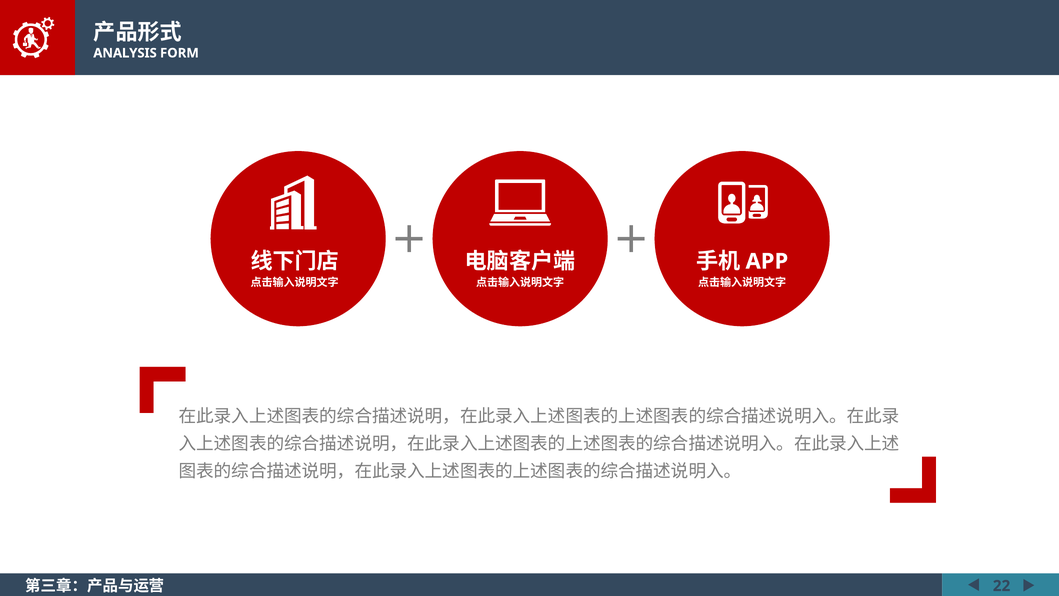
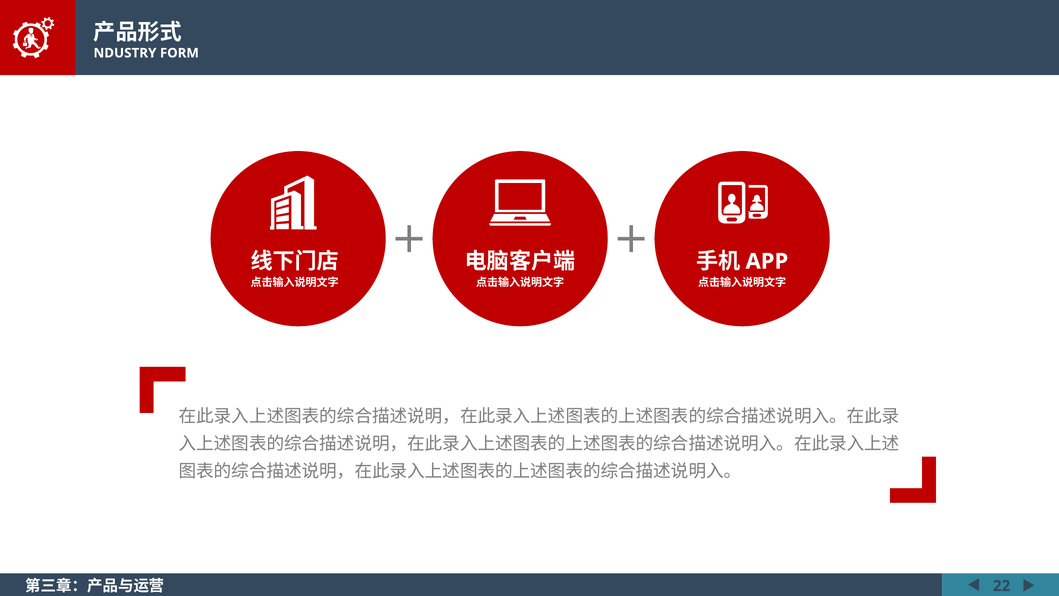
ANALYSIS: ANALYSIS -> NDUSTRY (125, 53)
